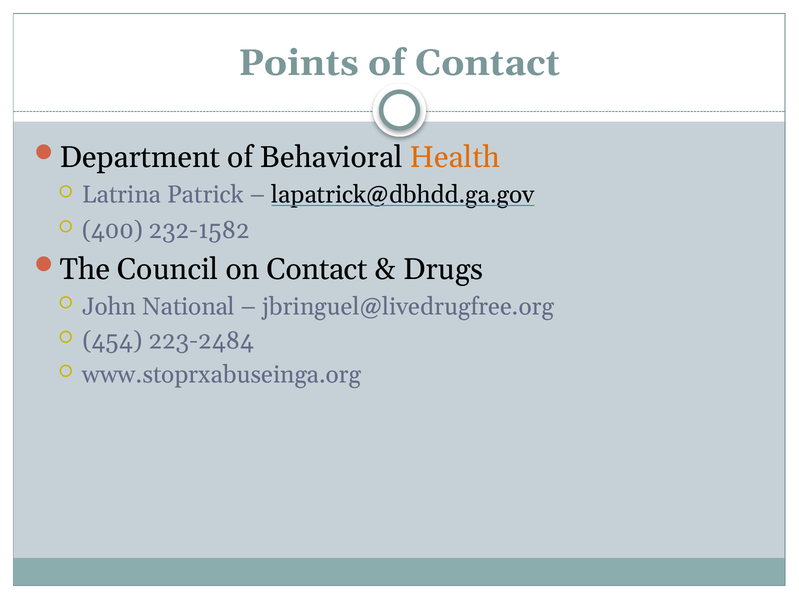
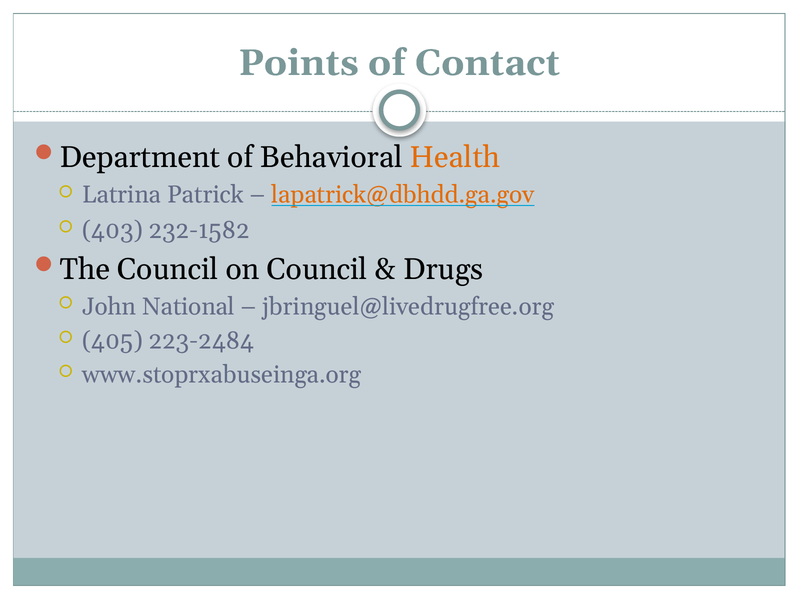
lapatrick@dbhdd.ga.gov colour: black -> orange (403, 195)
400: 400 -> 403 (112, 230)
on Contact: Contact -> Council (317, 270)
454: 454 -> 405 (112, 341)
